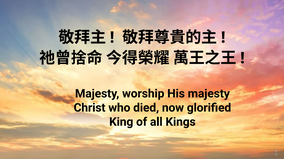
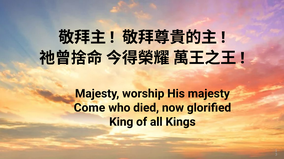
Christ: Christ -> Come (89, 108)
